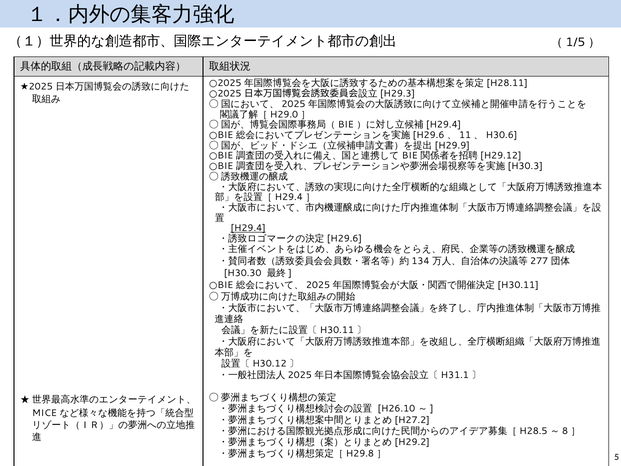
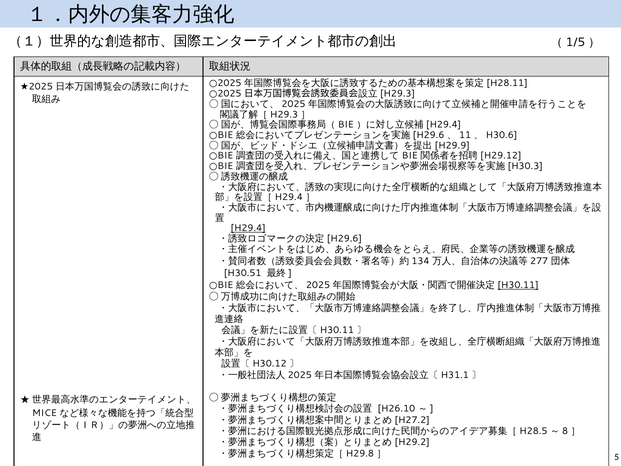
H29.0: H29.0 -> H29.3 (284, 114)
H30.30: H30.30 -> H30.51 (243, 273)
H30.11 underline: none -> present (518, 285)
